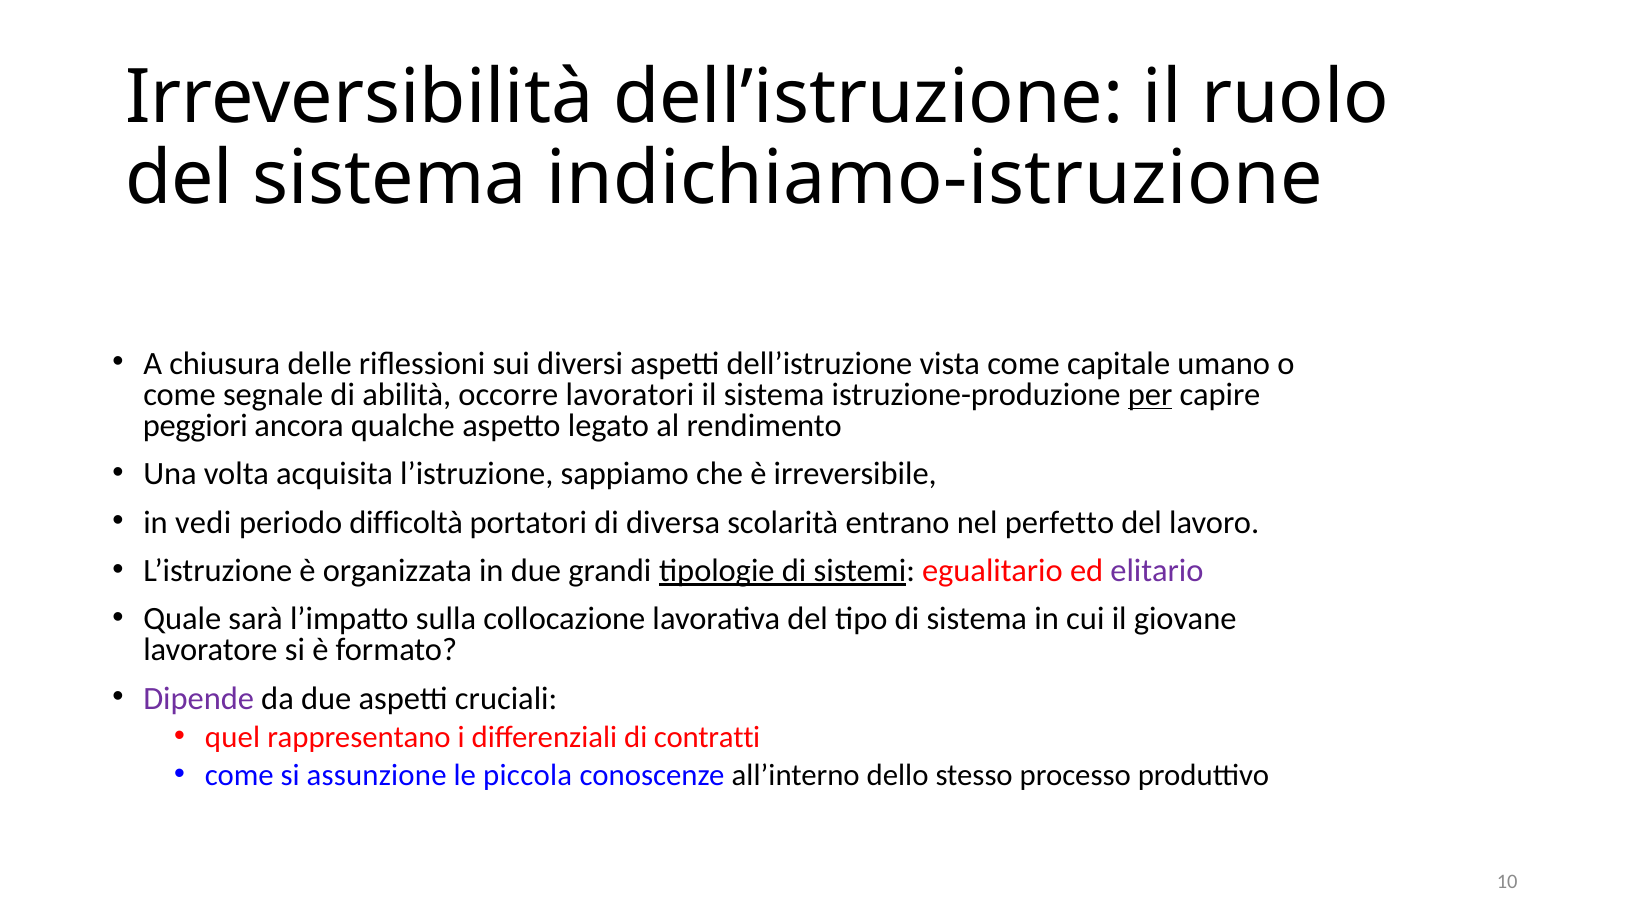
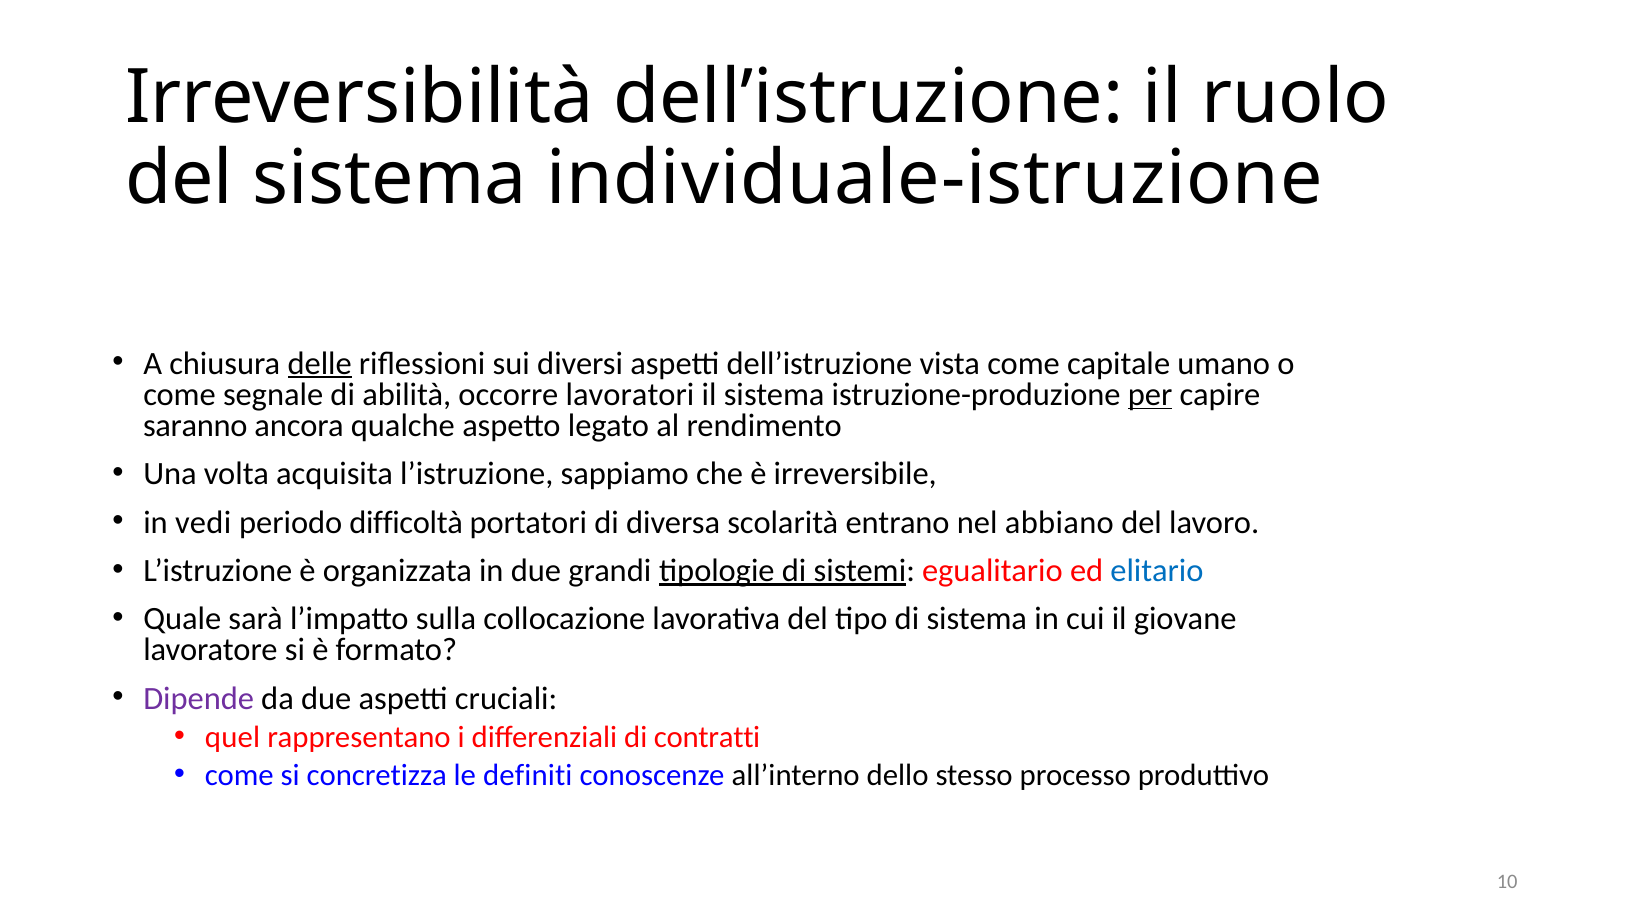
indichiamo-istruzione: indichiamo-istruzione -> individuale-istruzione (934, 179)
delle underline: none -> present (320, 363)
peggiori: peggiori -> saranno (195, 426)
perfetto: perfetto -> abbiano (1059, 522)
elitario colour: purple -> blue (1157, 571)
assunzione: assunzione -> concretizza (377, 776)
piccola: piccola -> definiti (528, 776)
